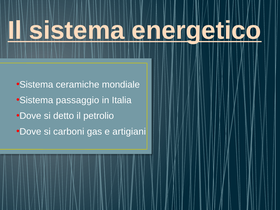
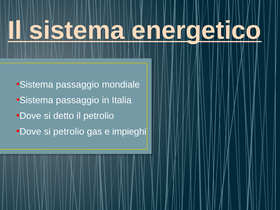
ceramiche: ceramiche -> passaggio (78, 85)
si carboni: carboni -> petrolio (69, 132)
artigiani: artigiani -> impieghi (129, 132)
